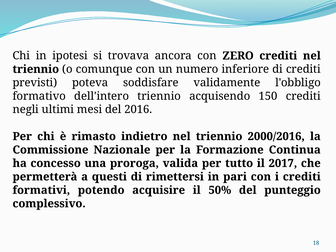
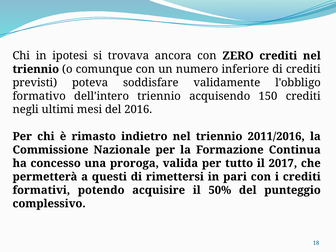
2000/2016: 2000/2016 -> 2011/2016 (276, 136)
